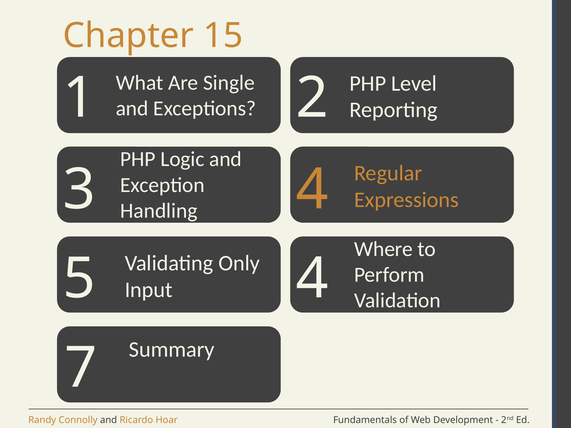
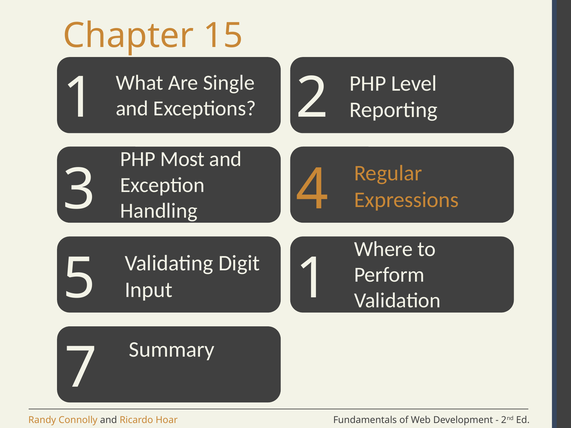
Logic: Logic -> Most (183, 159)
Only: Only -> Digit (239, 263)
5 4: 4 -> 1 (312, 279)
